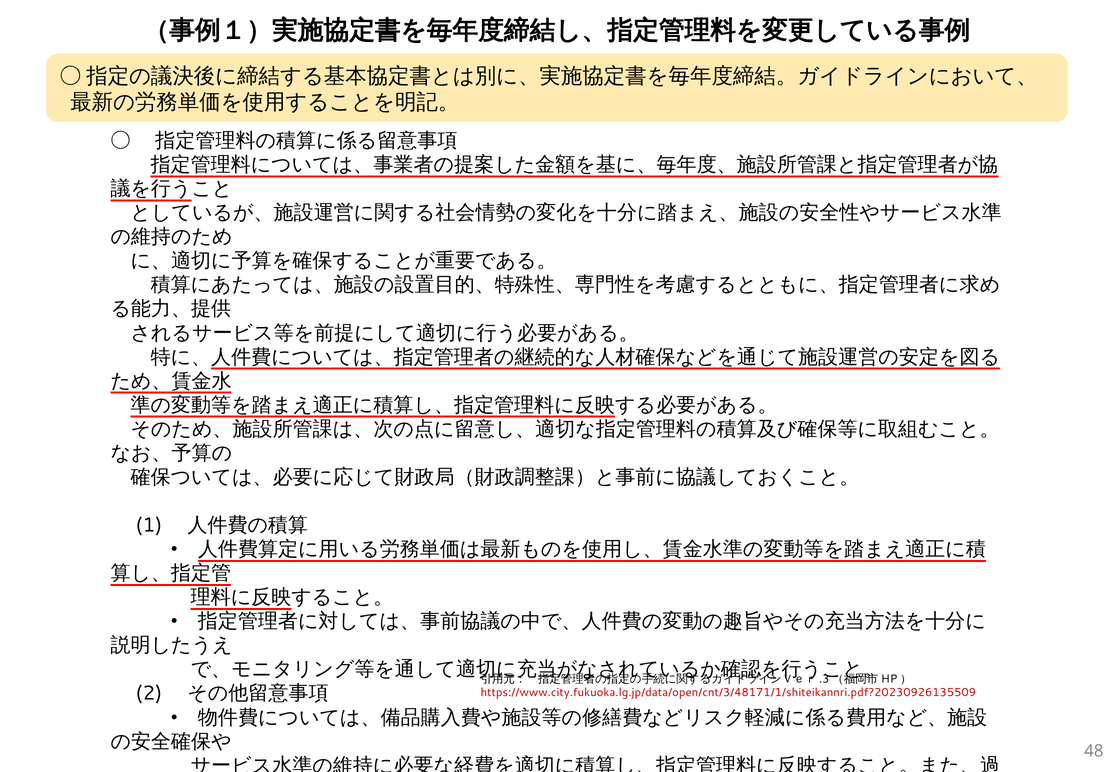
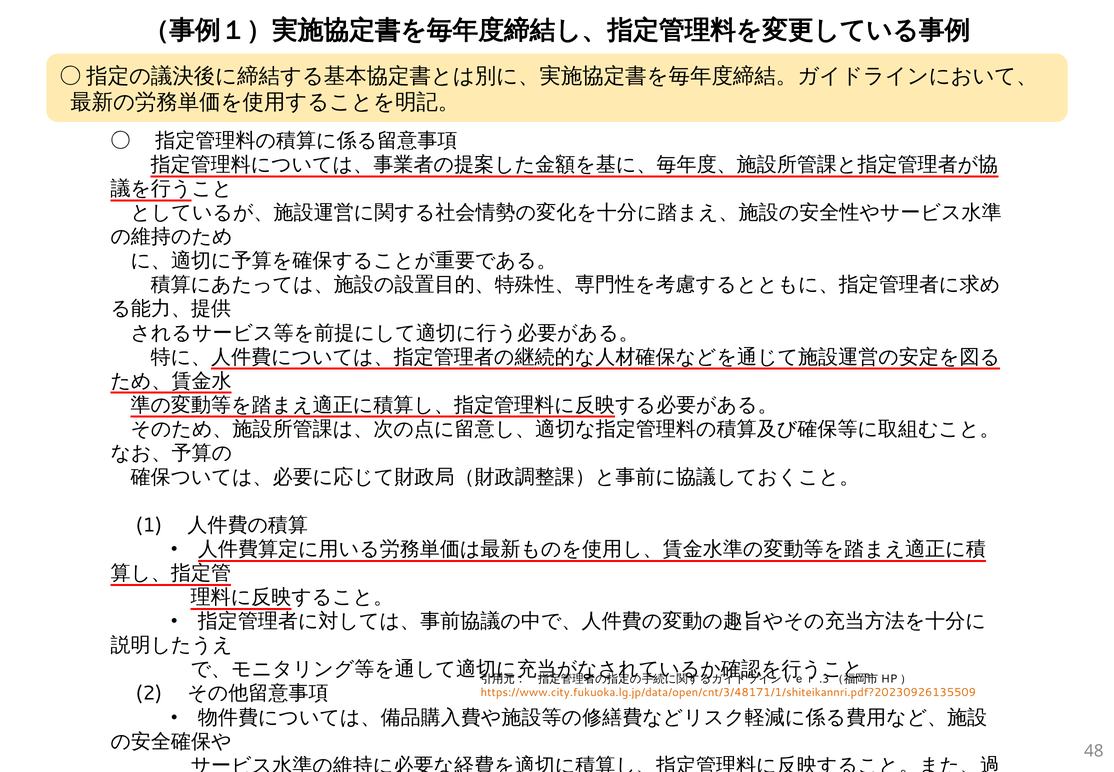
https://www.city.fukuoka.lg.jp/data/open/cnt/3/48171/1/shiteikannri.pdf?20230926135509 colour: red -> orange (728, 692)
